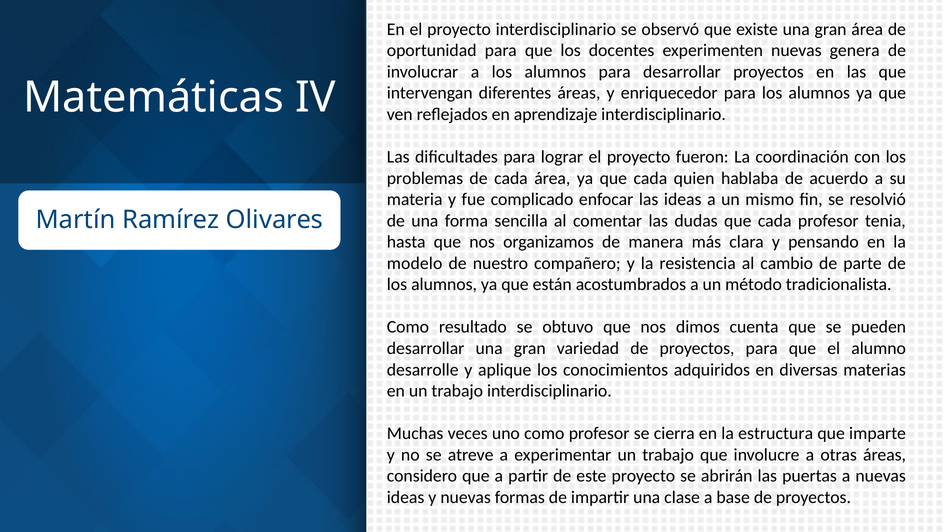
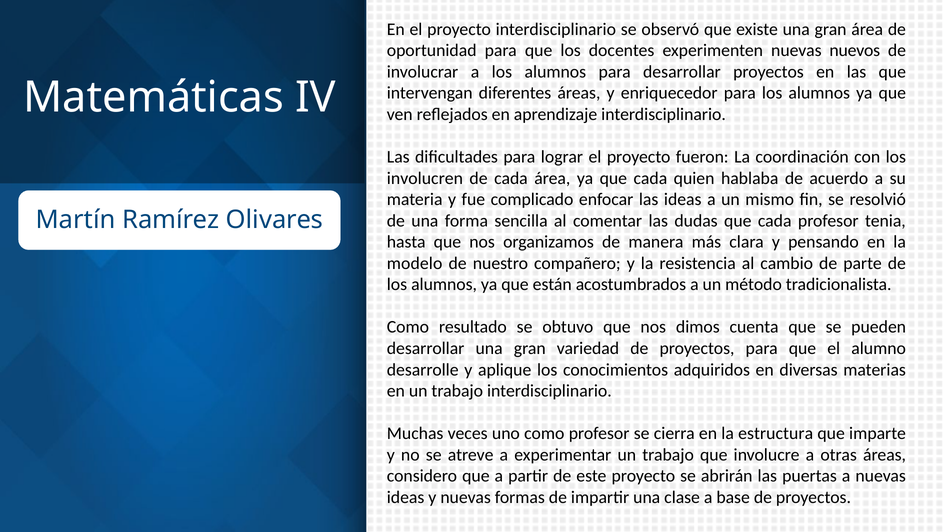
genera: genera -> nuevos (855, 50)
problemas: problemas -> involucren (425, 178)
